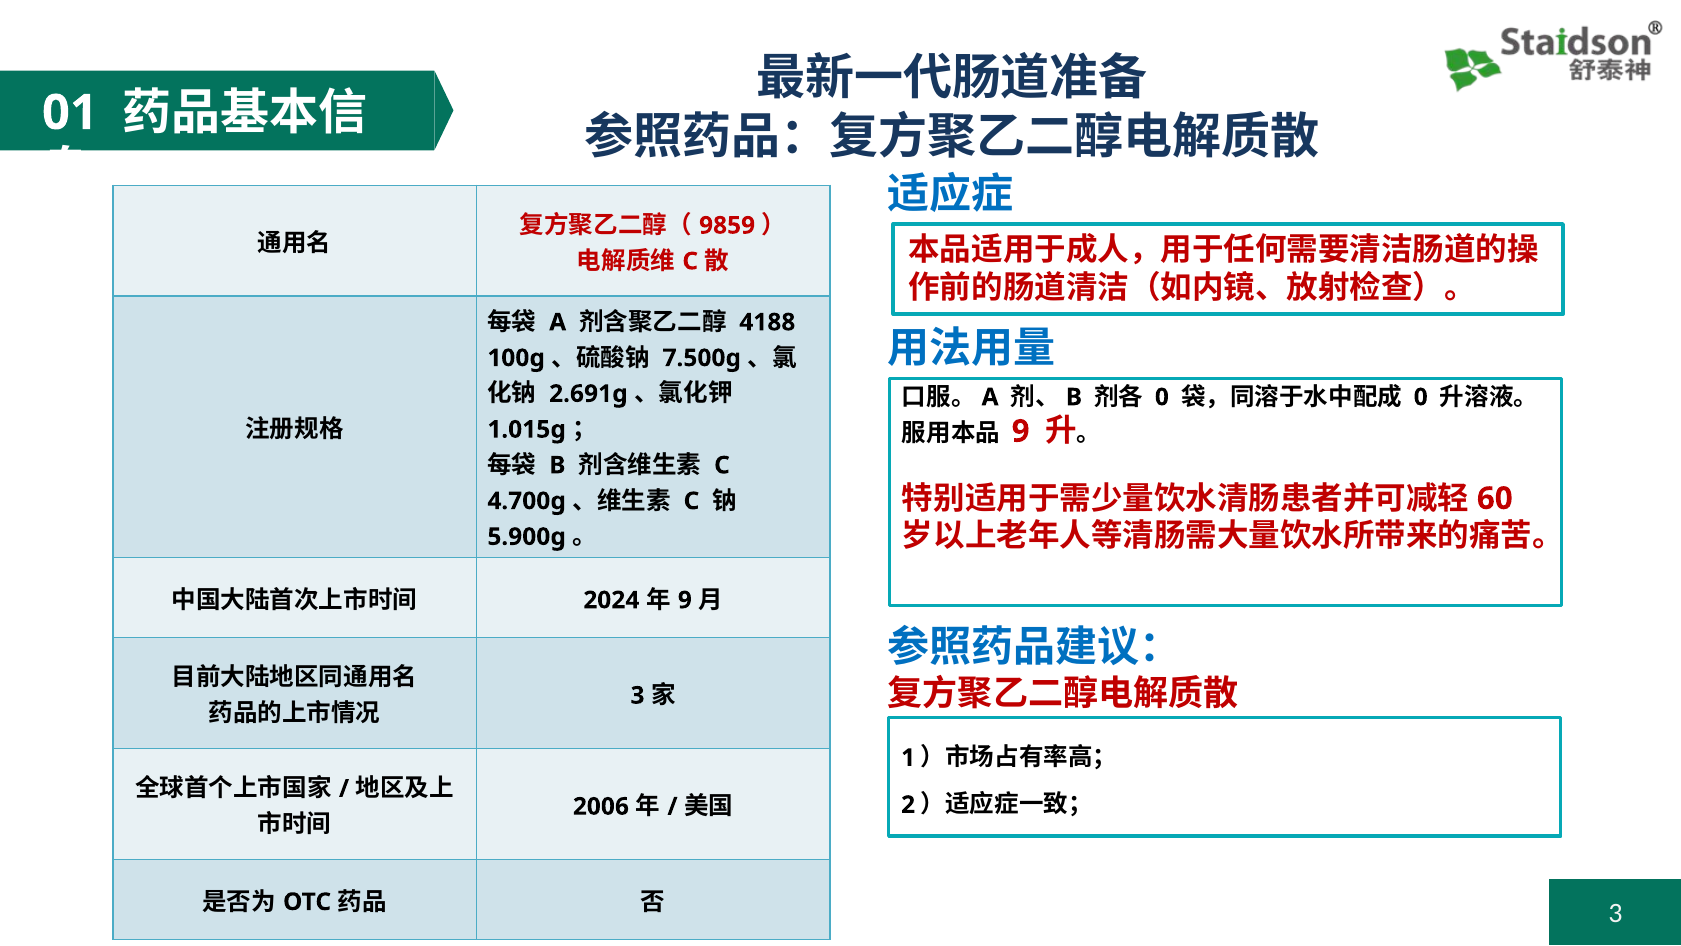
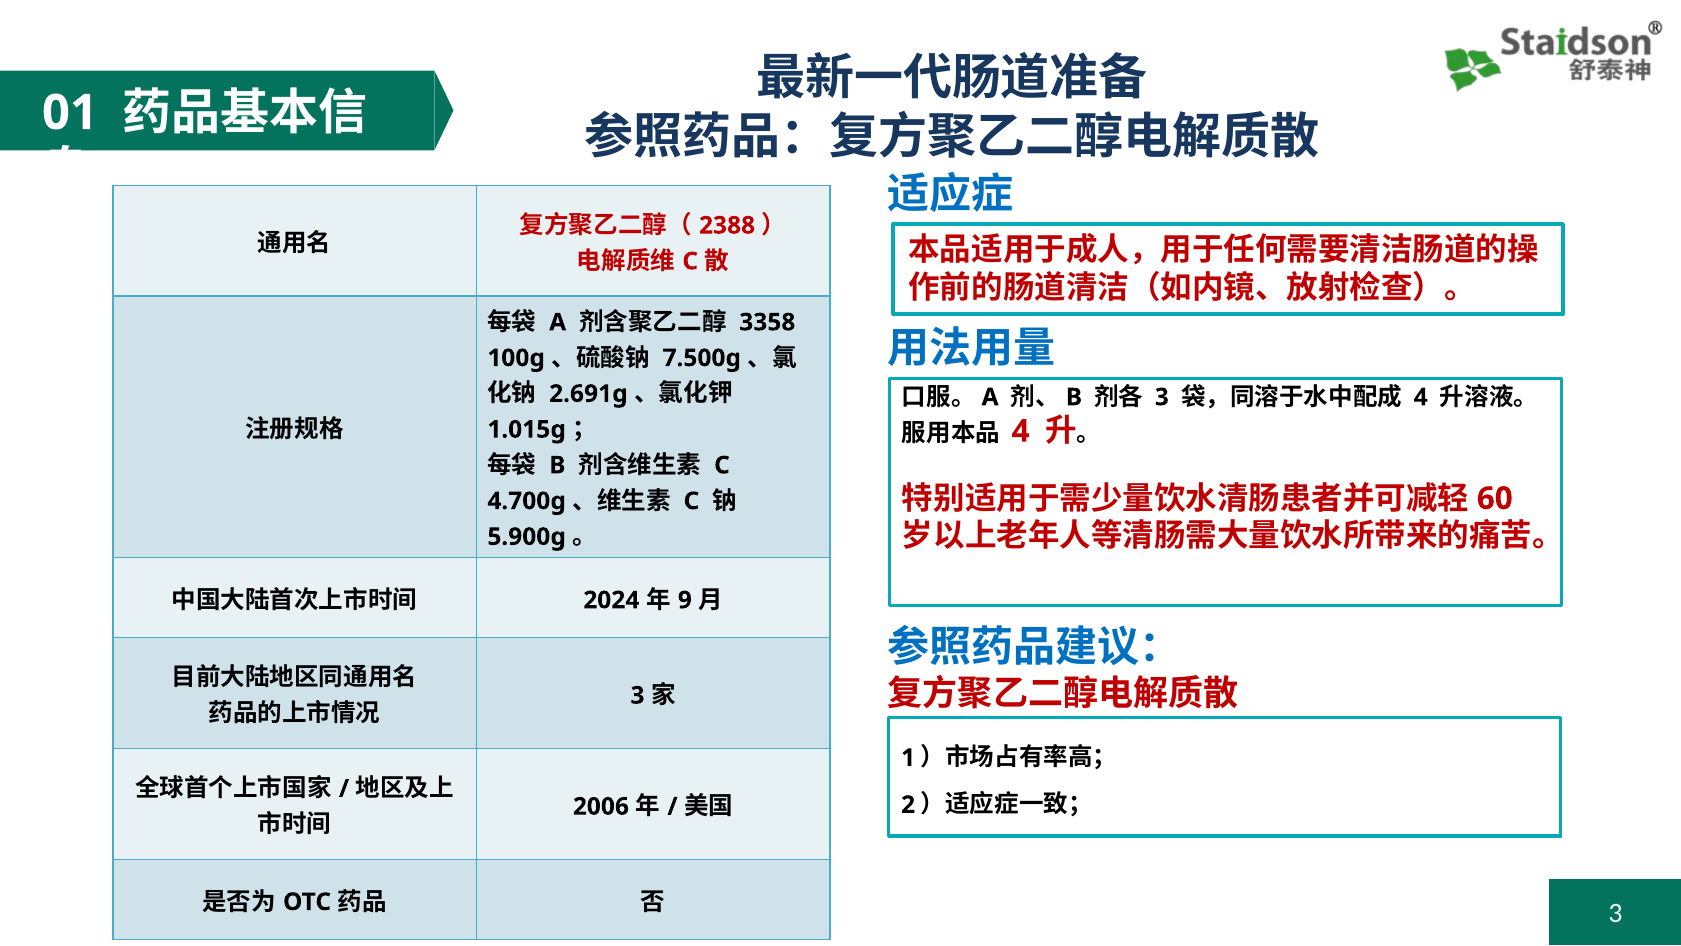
9859: 9859 -> 2388 (727, 225)
4188: 4188 -> 3358 (767, 322)
0: 0 -> 3 (1162, 397)
0: 0 -> 4 (1421, 397)
9: 9 -> 4 (1021, 431)
